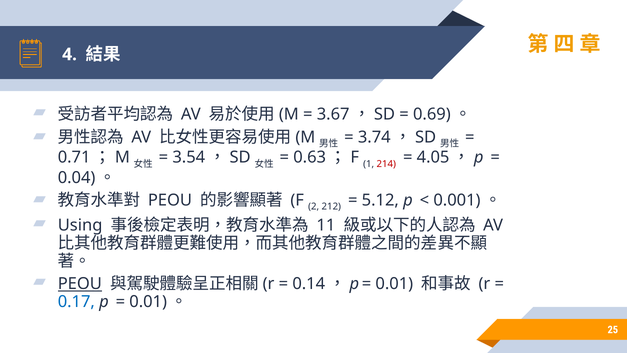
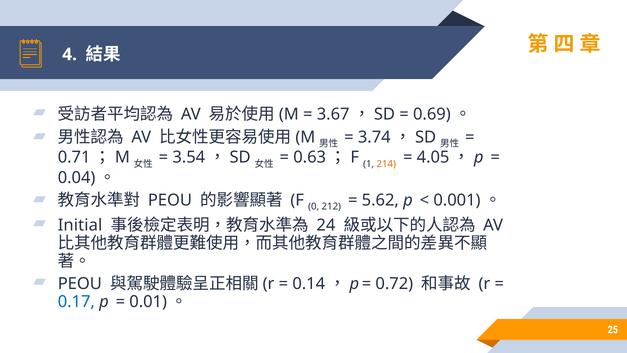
214 colour: red -> orange (386, 164)
2: 2 -> 0 (314, 207)
5.12: 5.12 -> 5.62 (380, 200)
Using: Using -> Initial (80, 225)
11: 11 -> 24 (326, 225)
PEOU underline: present -> none (80, 284)
0.01: 0.01 -> 0.72 (394, 284)
